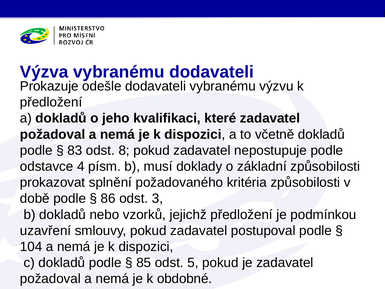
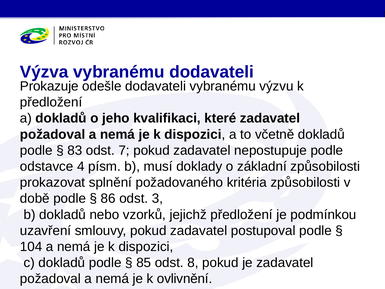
8: 8 -> 7 (124, 150)
5: 5 -> 8 (193, 263)
obdobné: obdobné -> ovlivnění (185, 279)
